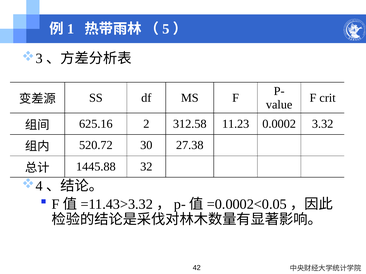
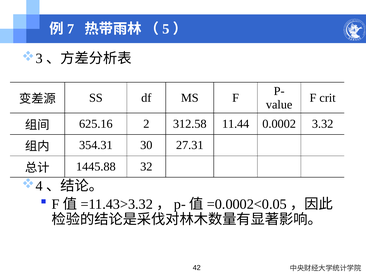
1: 1 -> 7 (71, 29)
11.23: 11.23 -> 11.44 (236, 124)
520.72: 520.72 -> 354.31 (96, 145)
27.38: 27.38 -> 27.31 (190, 145)
